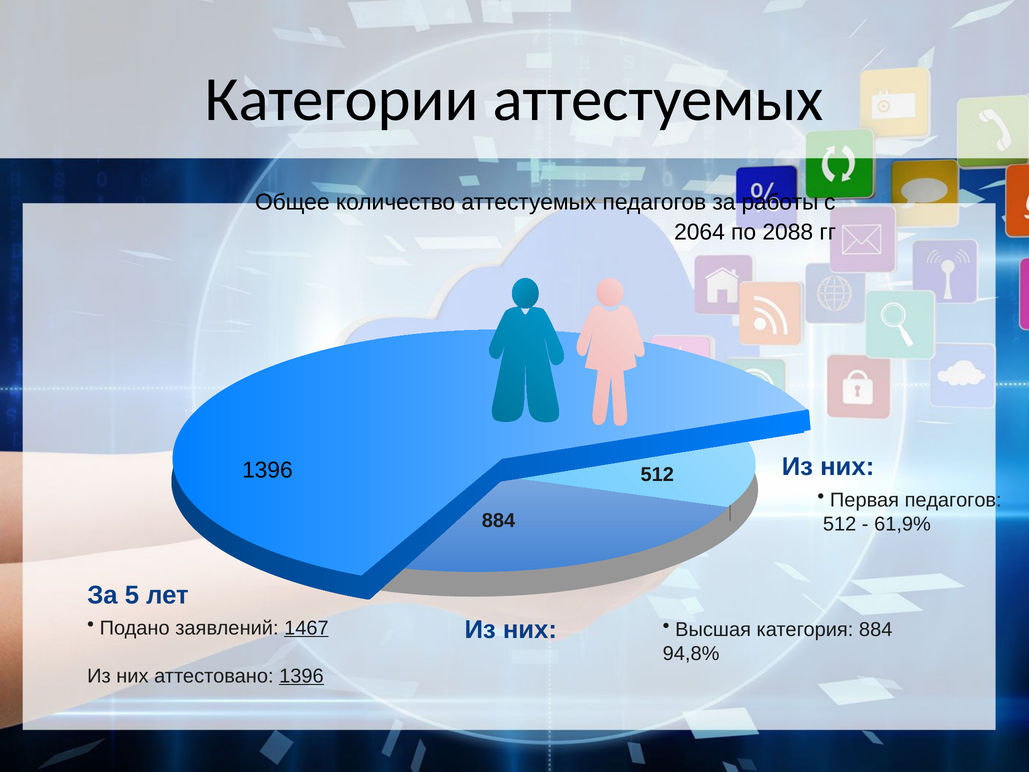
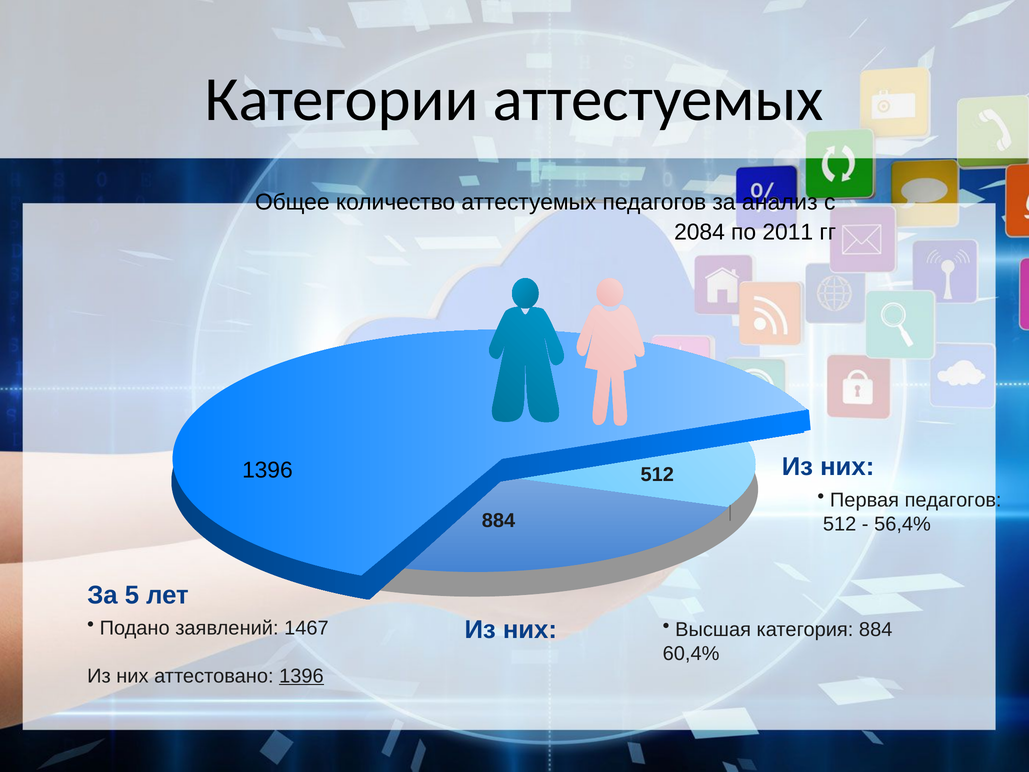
работы: работы -> анализ (780, 202)
2064: 2064 -> 2084 (700, 232)
2088: 2088 -> 2011 (788, 232)
61,9%: 61,9% -> 56,4% (902, 524)
1467 underline: present -> none (306, 628)
94,8%: 94,8% -> 60,4% (691, 653)
